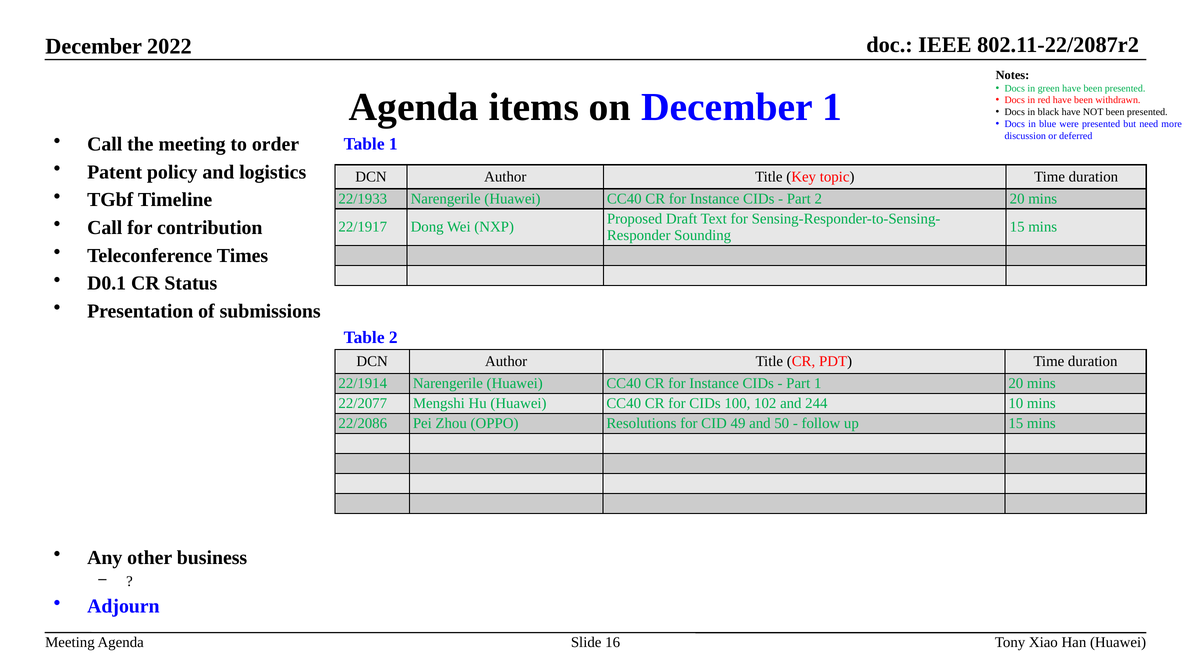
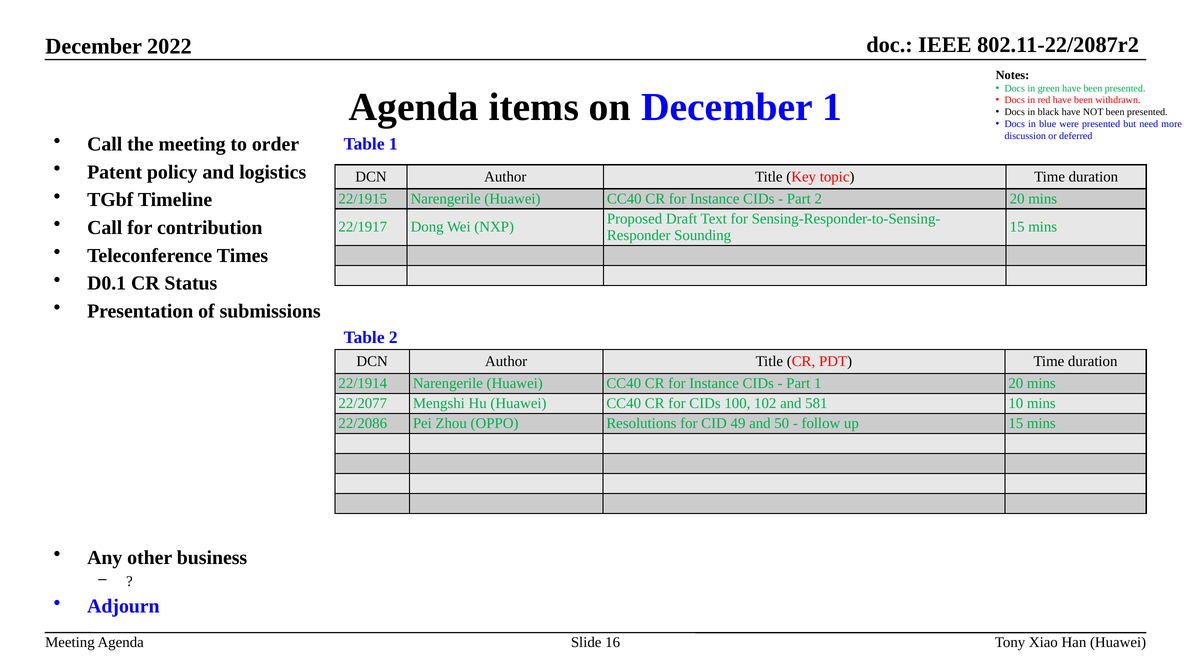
22/1933: 22/1933 -> 22/1915 (363, 199)
244: 244 -> 581 (816, 403)
